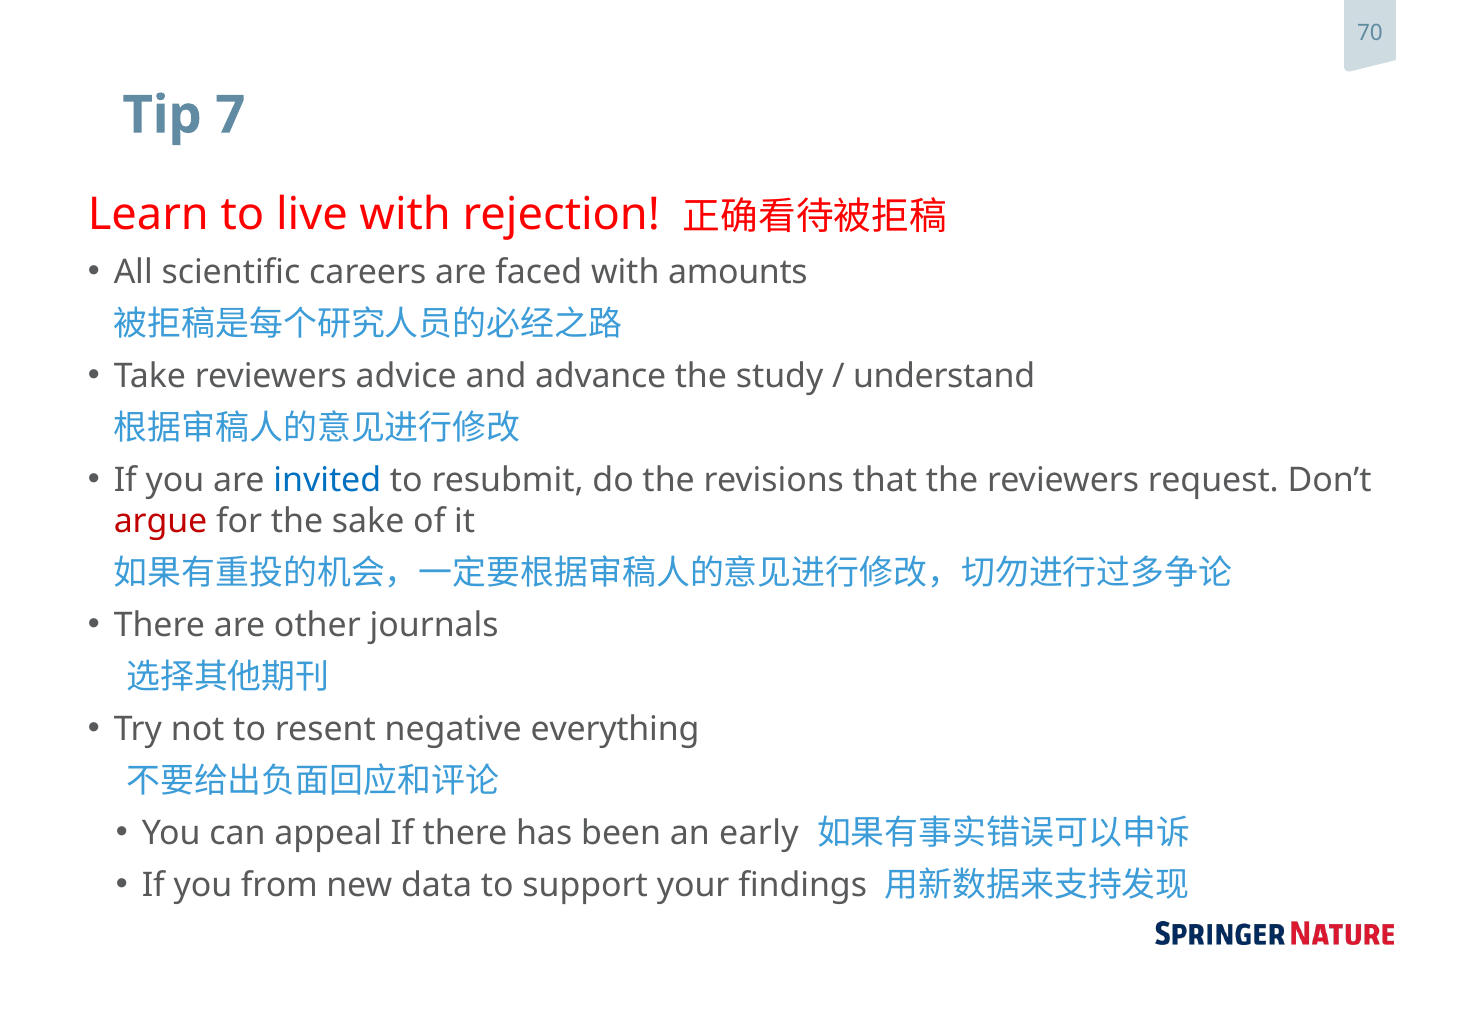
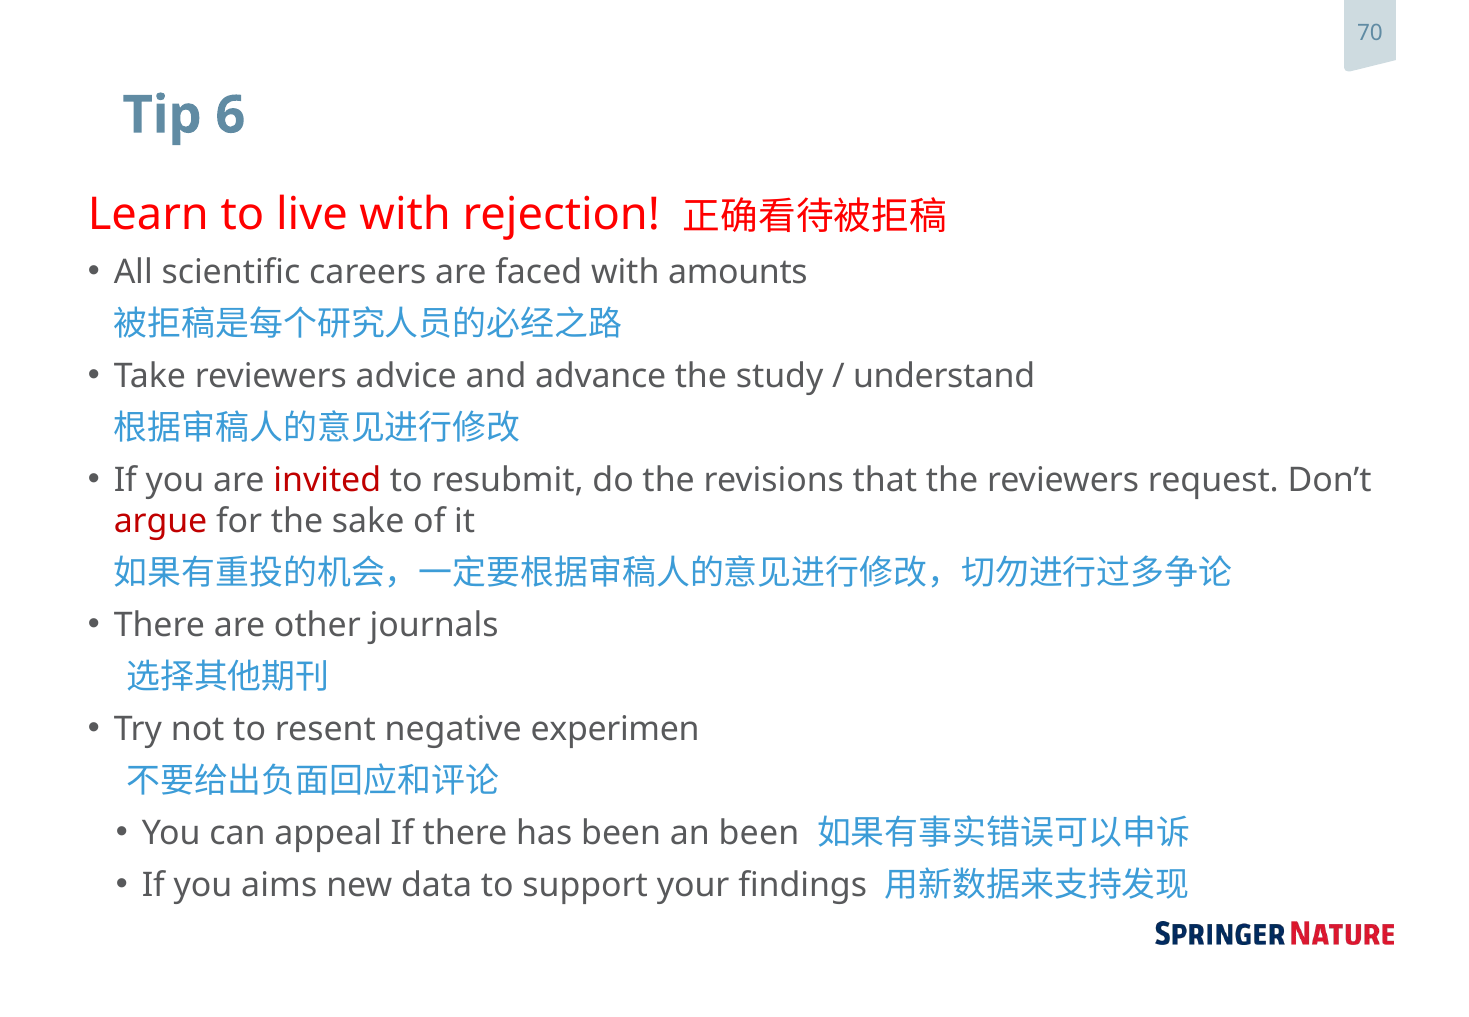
7: 7 -> 6 (230, 115)
invited colour: blue -> red (327, 480)
everything: everything -> experimen (615, 729)
an early: early -> been (759, 833)
from: from -> aims (279, 885)
